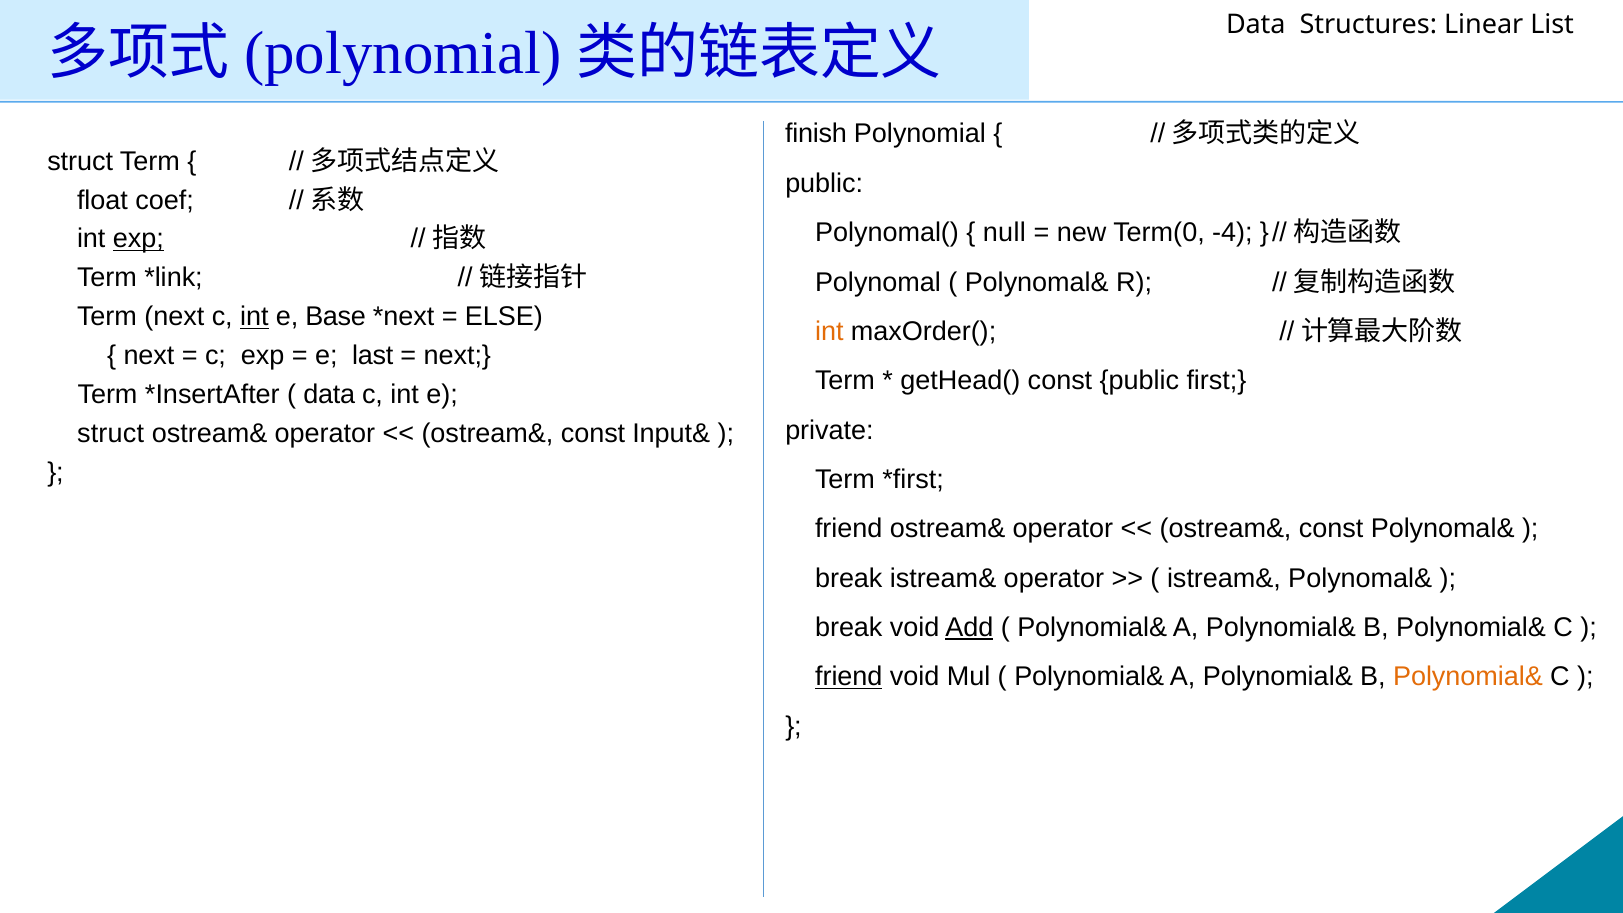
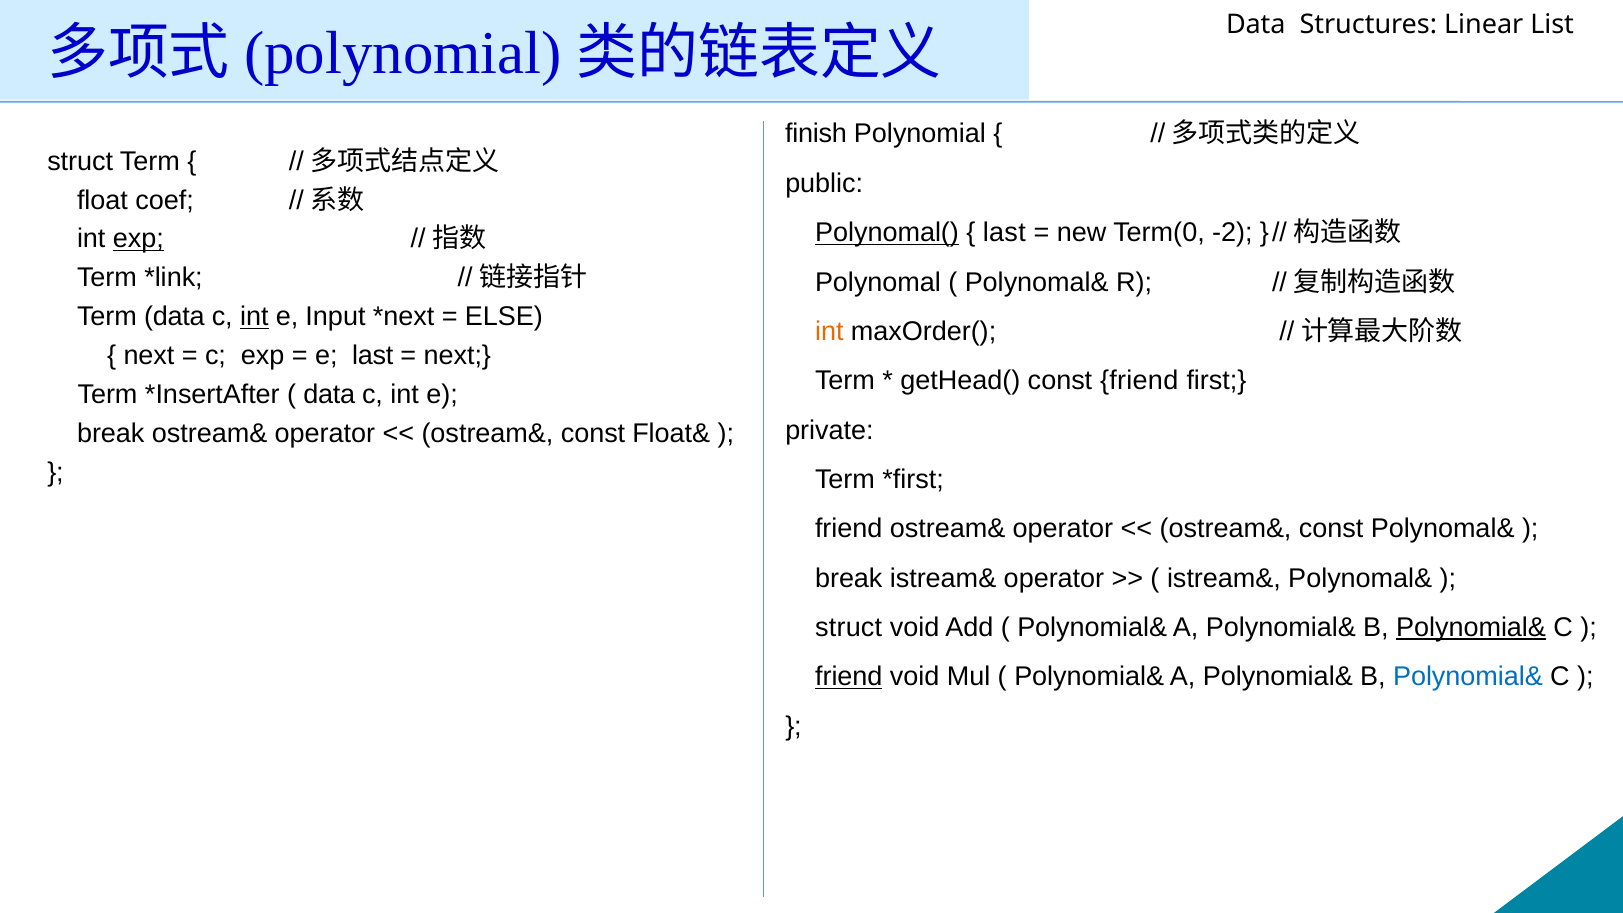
Polynomal( underline: none -> present (887, 233)
null: null -> last (1004, 233)
-4: -4 -> -2 (1232, 233)
Term next: next -> data (174, 317)
Base: Base -> Input (336, 317)
const public: public -> friend (1139, 381)
struct: struct -> break (111, 434)
Input&: Input& -> Float& (671, 434)
break: break -> struct (849, 628)
Add underline: present -> none (969, 628)
Polynomial& underline: none -> present (1471, 628)
Polynomial& colour: orange -> blue (1468, 677)
